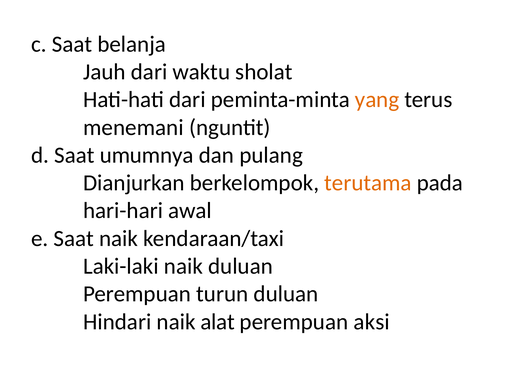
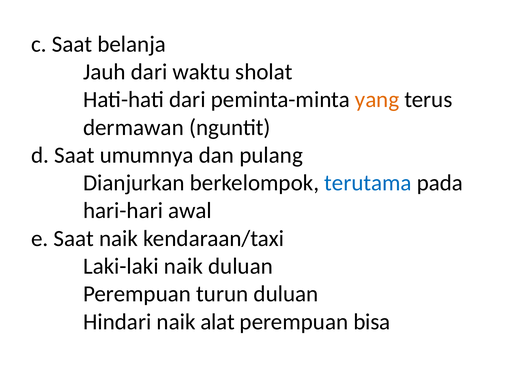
menemani: menemani -> dermawan (133, 127)
terutama colour: orange -> blue (368, 183)
aksi: aksi -> bisa (372, 321)
